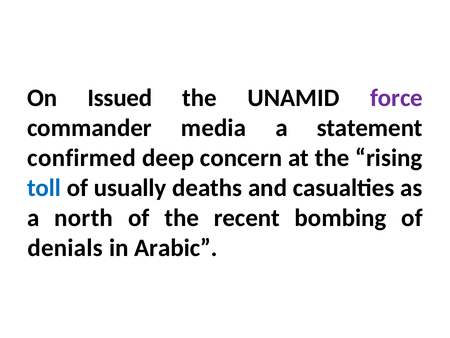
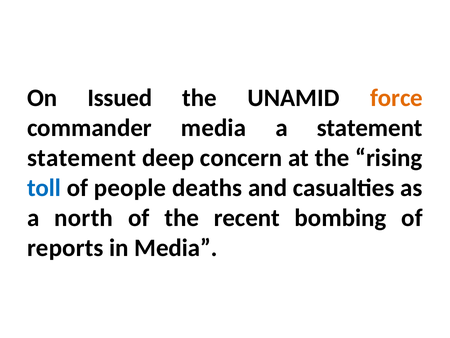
force colour: purple -> orange (397, 98)
confirmed: confirmed -> statement (82, 158)
usually: usually -> people (130, 188)
denials: denials -> reports (65, 248)
in Arabic: Arabic -> Media (176, 248)
